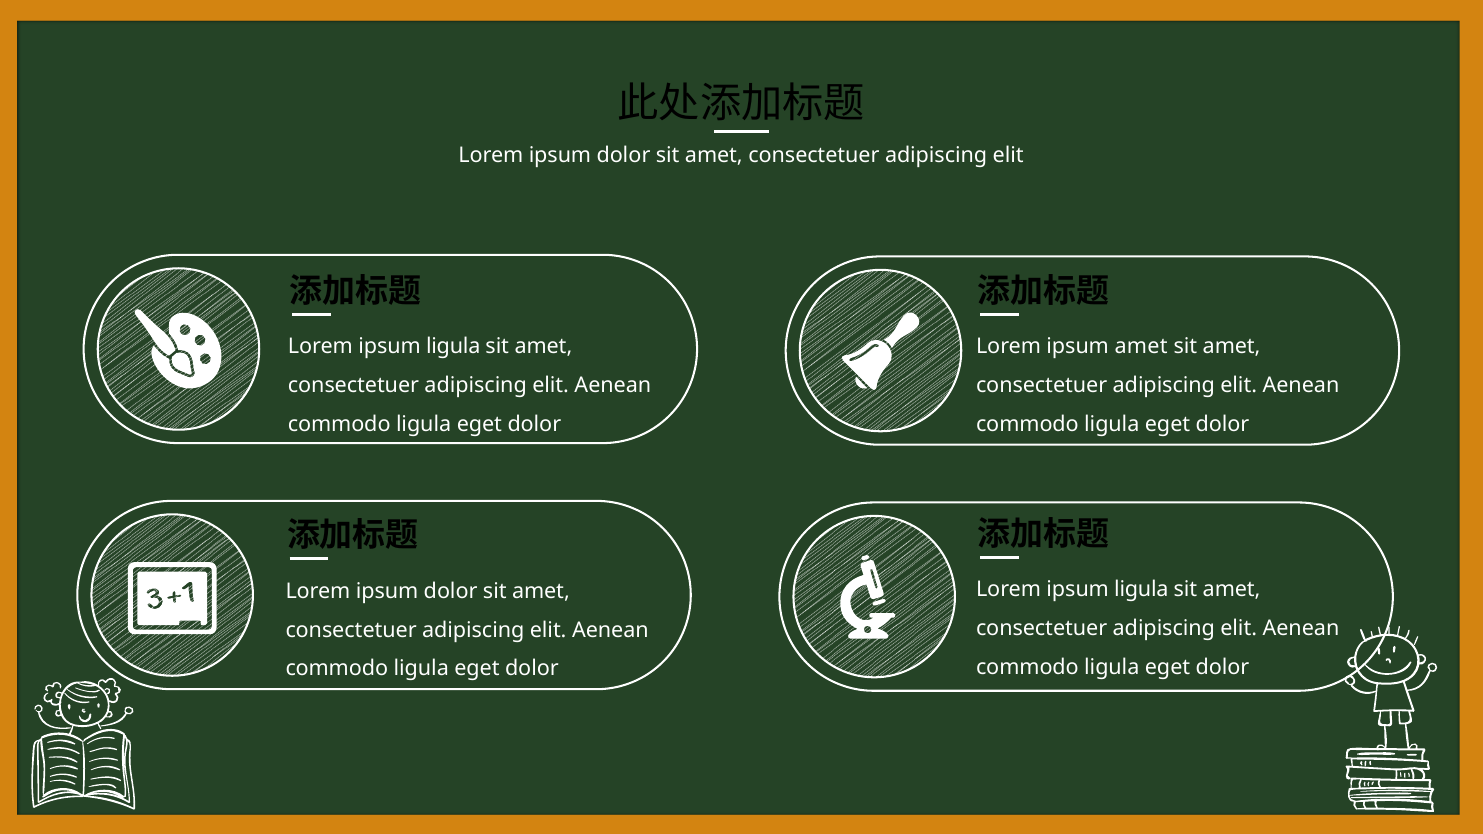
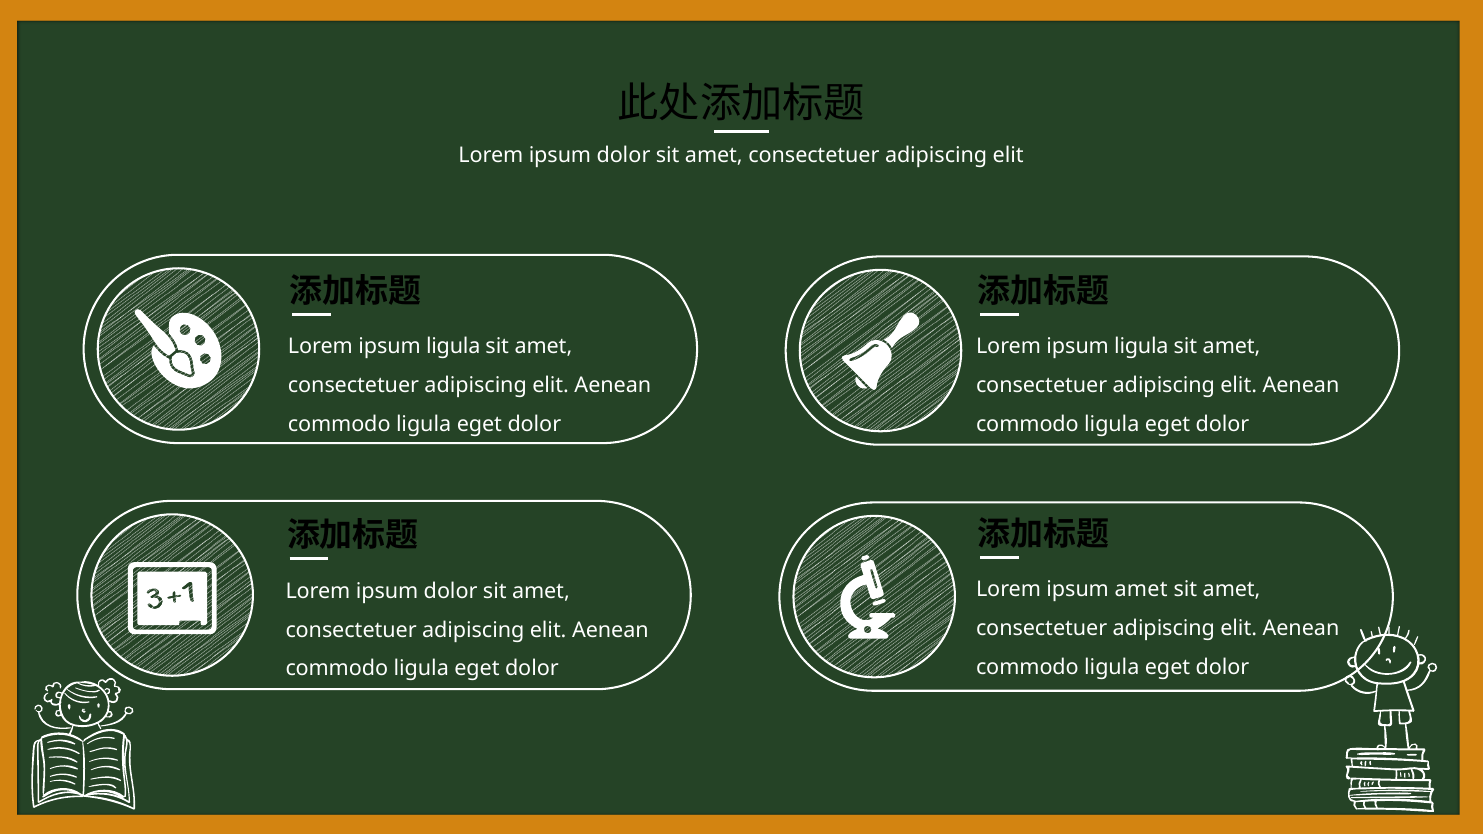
amet: amet -> ligula (1141, 347)
ligula: ligula -> amet (1141, 590)
